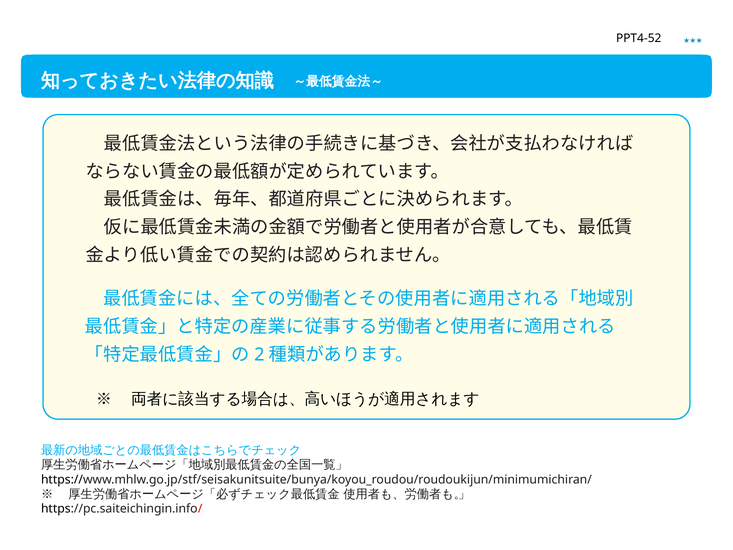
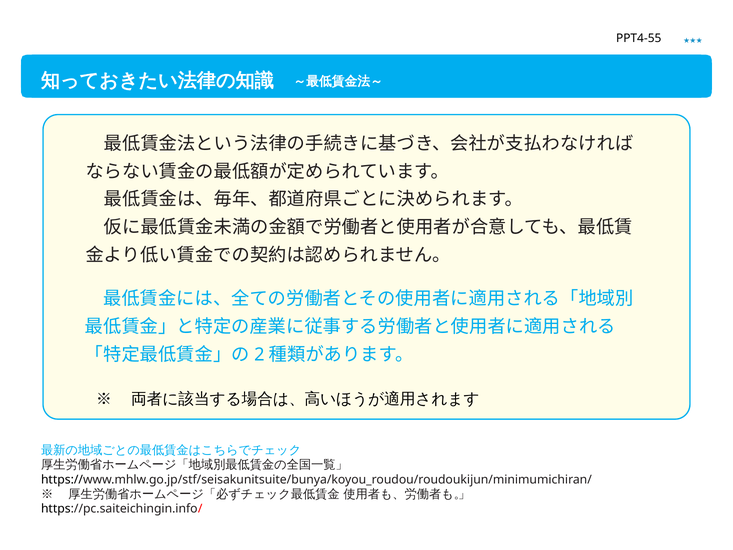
PPT4-52: PPT4-52 -> PPT4-55 (639, 38)
